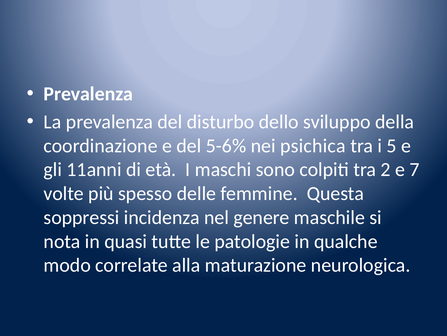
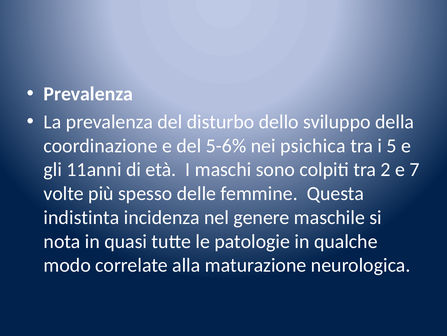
soppressi: soppressi -> indistinta (81, 217)
